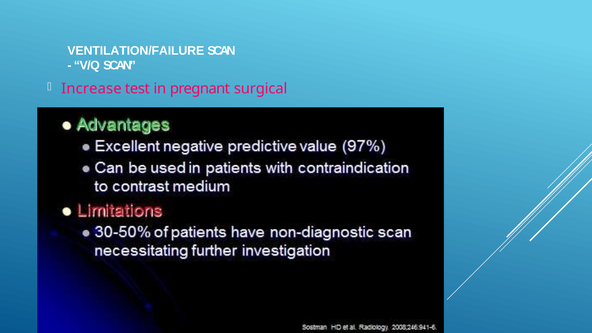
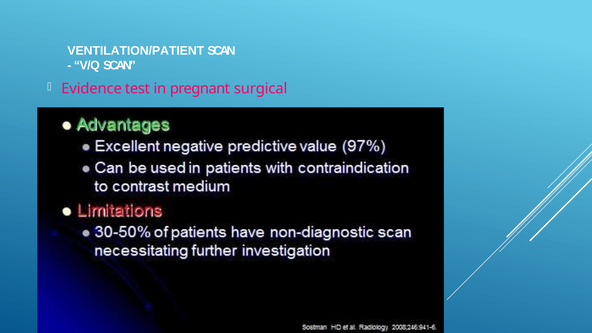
VENTILATION/FAILURE: VENTILATION/FAILURE -> VENTILATION/PATIENT (136, 51)
Increase: Increase -> Evidence (92, 89)
